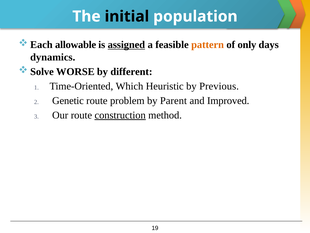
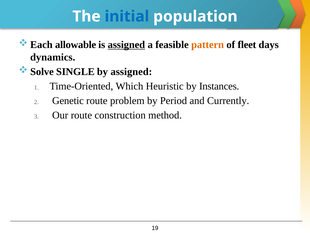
initial colour: black -> blue (127, 16)
only: only -> fleet (247, 45)
WORSE: WORSE -> SINGLE (75, 72)
by different: different -> assigned (131, 72)
Previous: Previous -> Instances (219, 86)
Parent: Parent -> Period (174, 100)
Improved: Improved -> Currently (228, 100)
construction underline: present -> none (120, 115)
